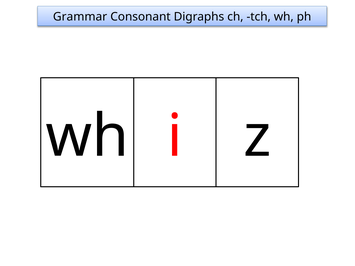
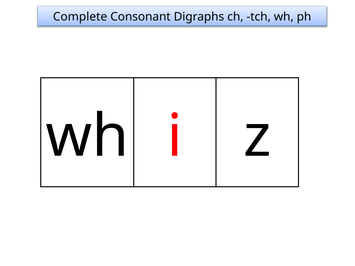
Grammar: Grammar -> Complete (80, 17)
